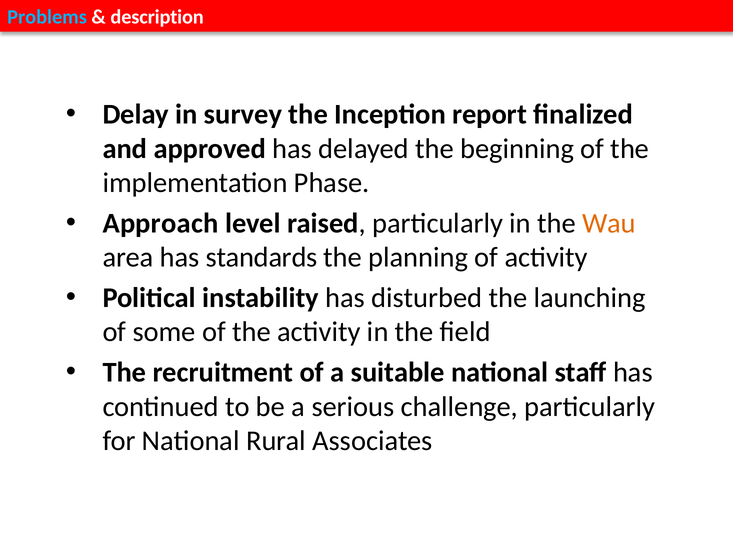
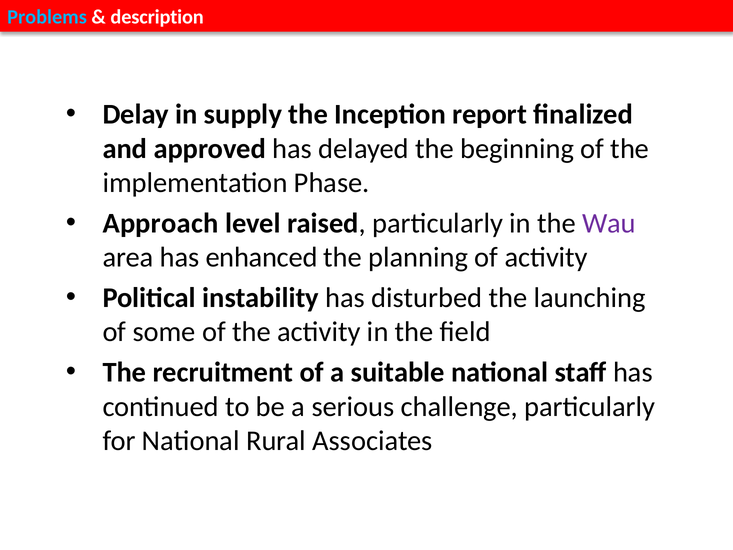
survey: survey -> supply (243, 114)
Wau colour: orange -> purple (609, 223)
standards: standards -> enhanced (262, 257)
